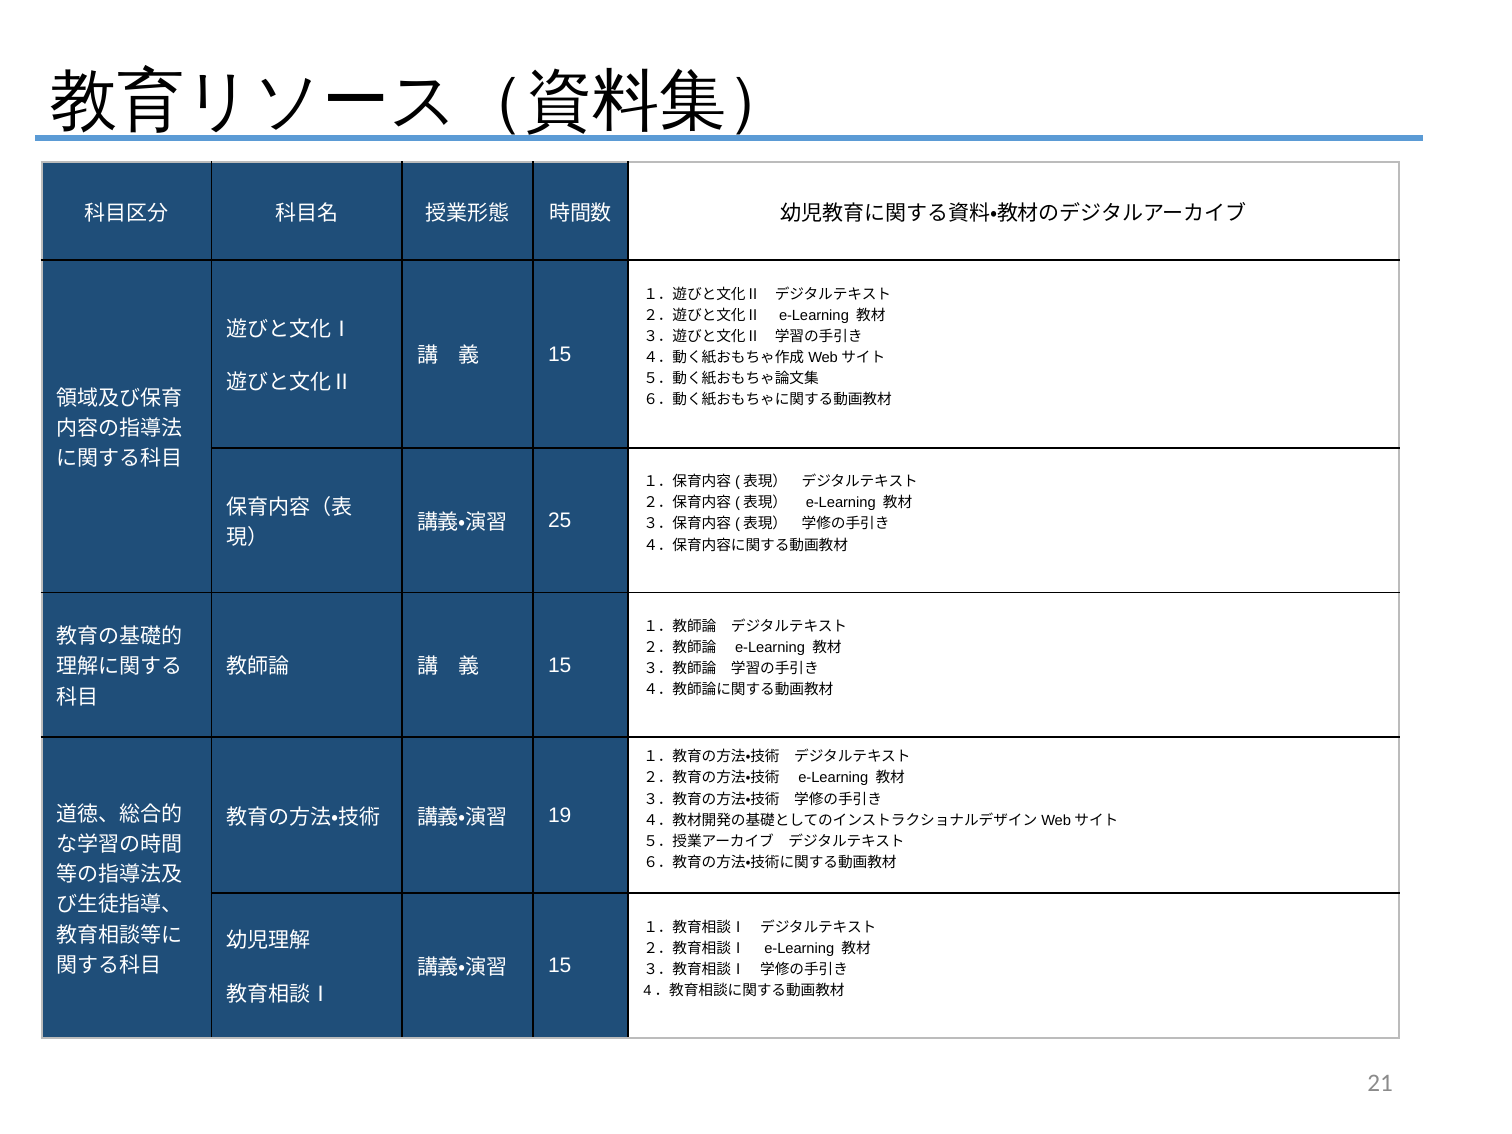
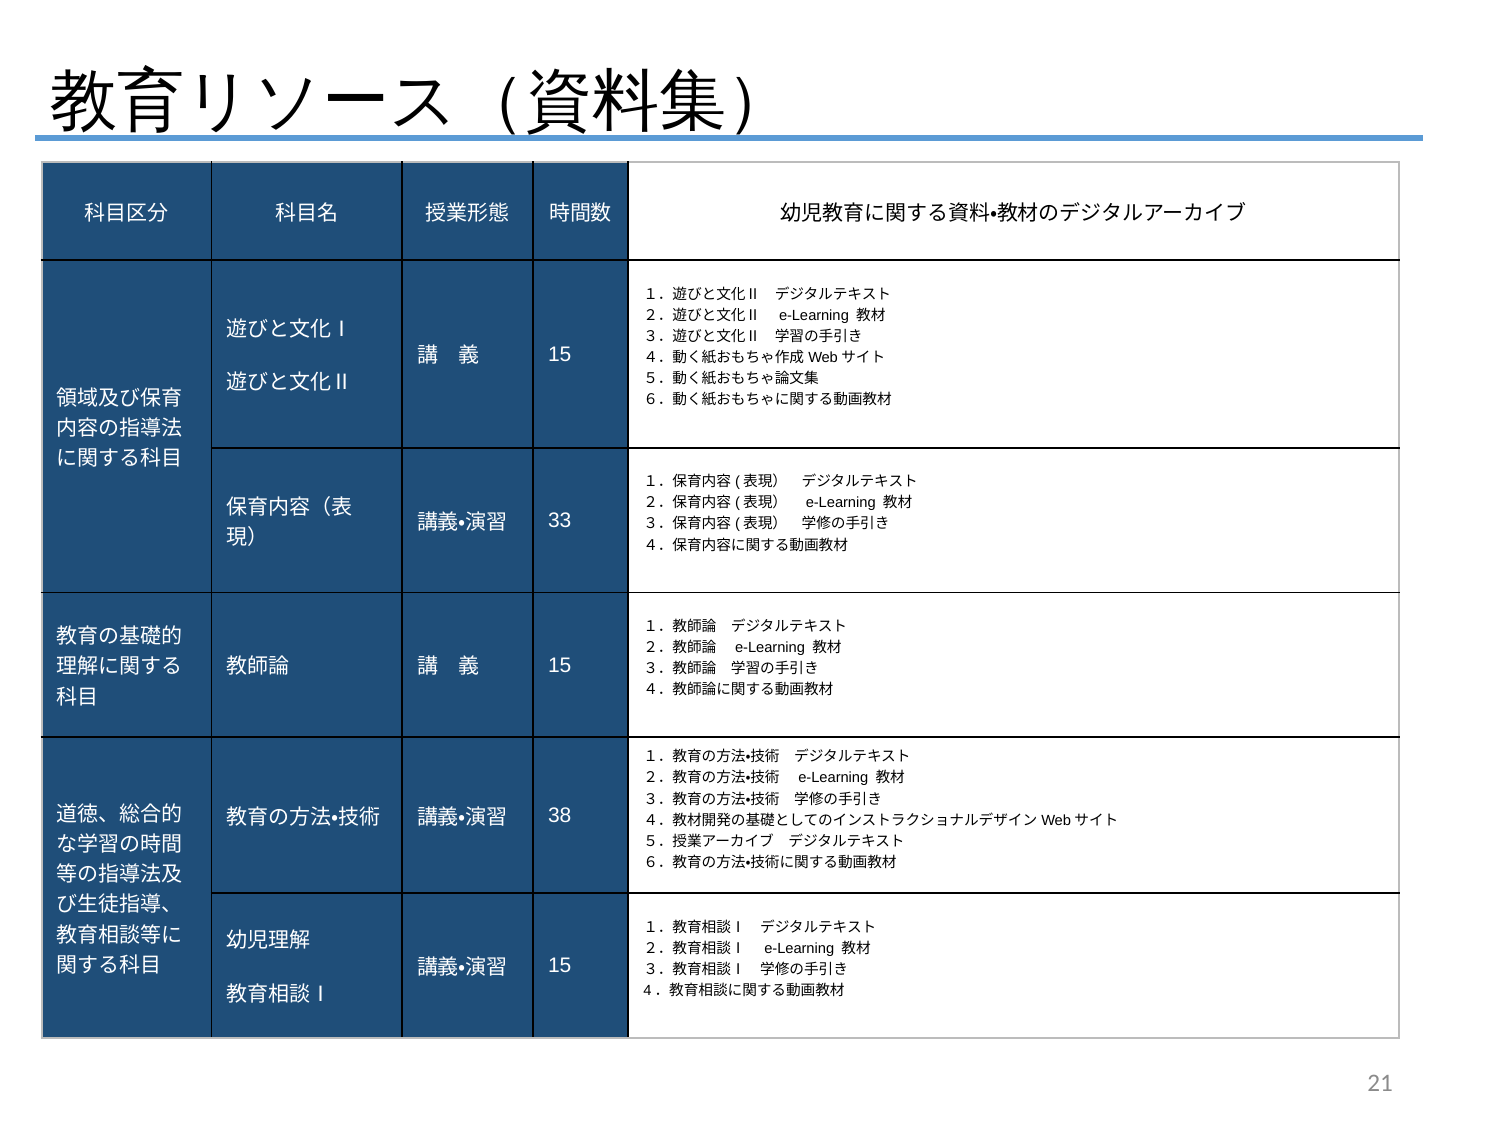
25: 25 -> 33 (560, 520)
19: 19 -> 38 (560, 816)
